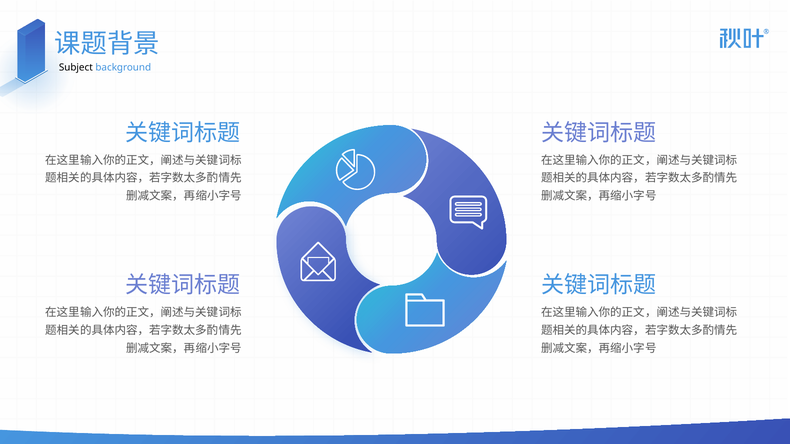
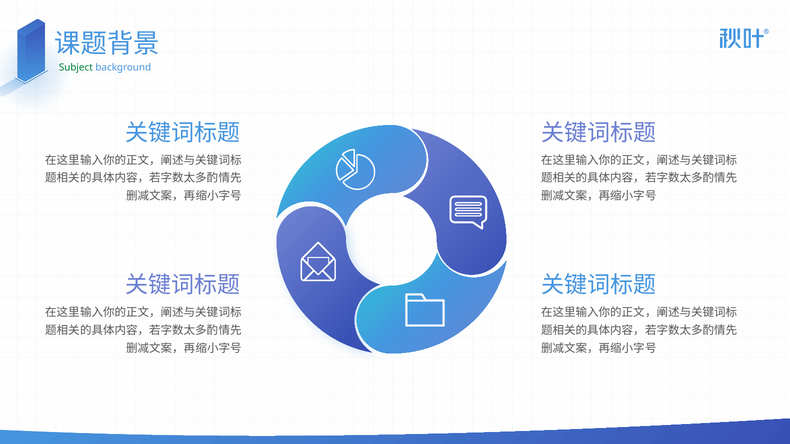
Subject colour: black -> green (76, 68)
